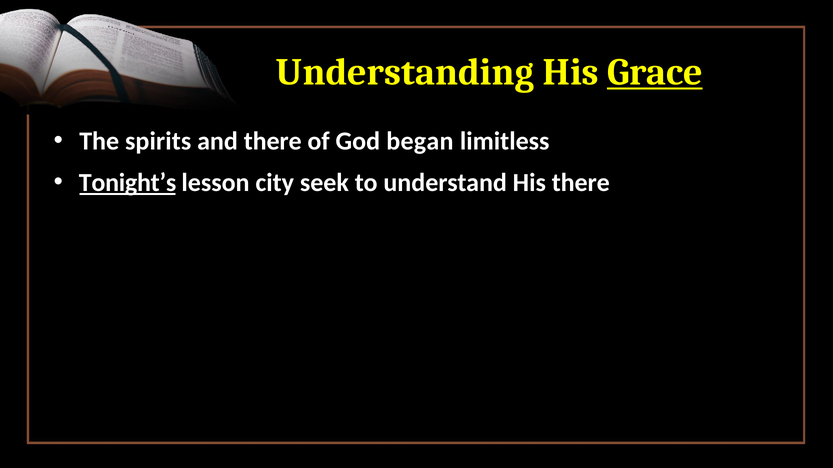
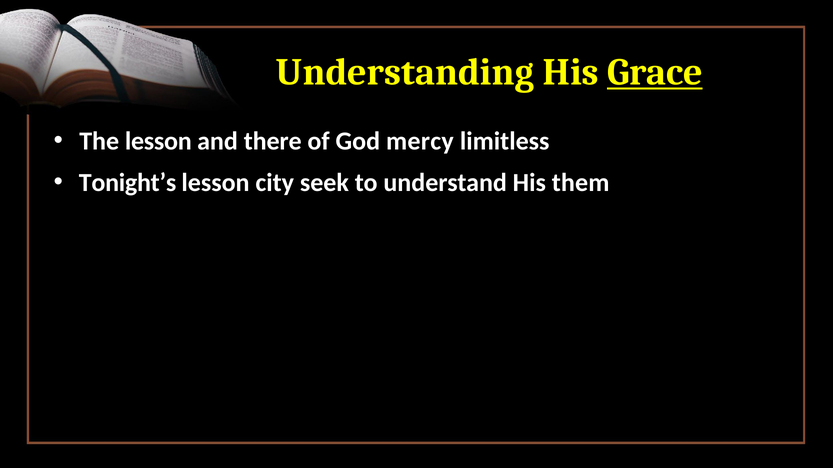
The spirits: spirits -> lesson (158, 141)
began: began -> mercy (420, 141)
Tonight’s underline: present -> none (128, 183)
His there: there -> them (581, 183)
